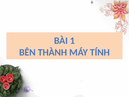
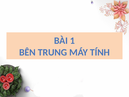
THÀNH: THÀNH -> TRUNG (52, 52)
